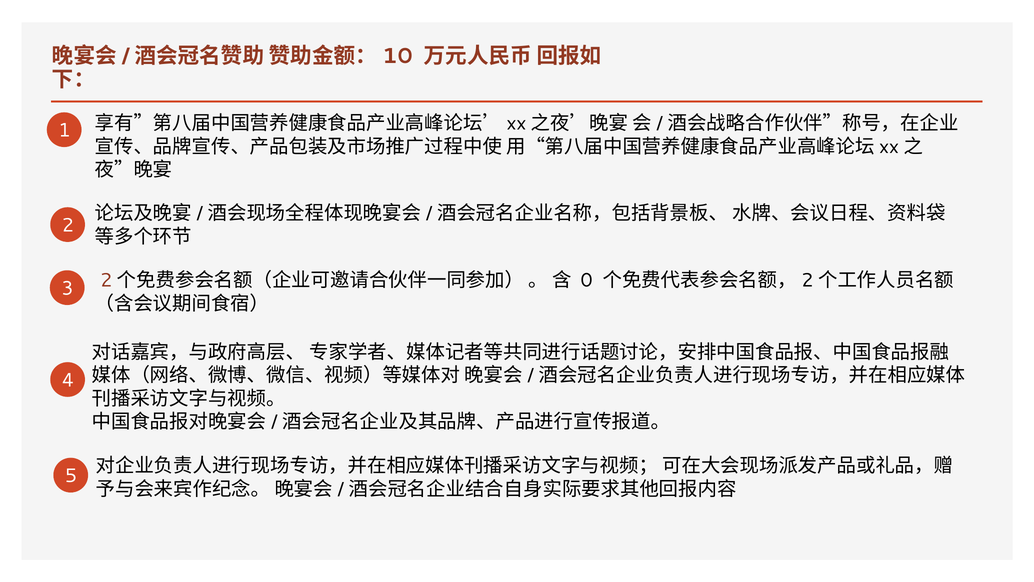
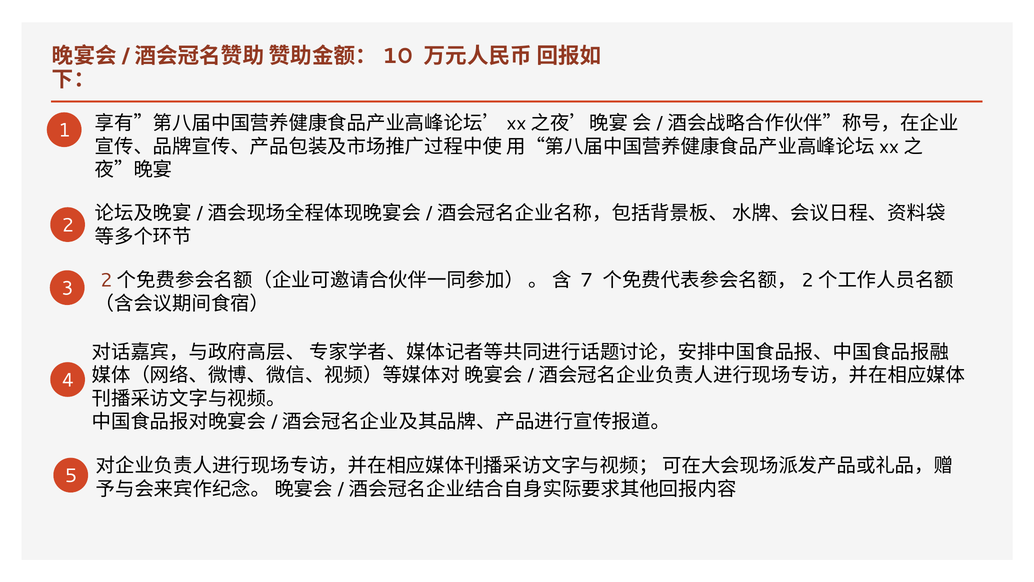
0: 0 -> 7 (587, 280)
